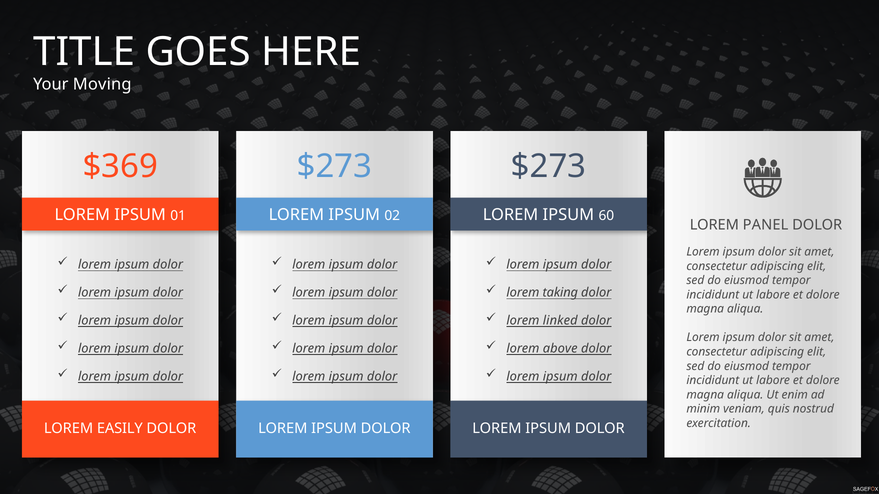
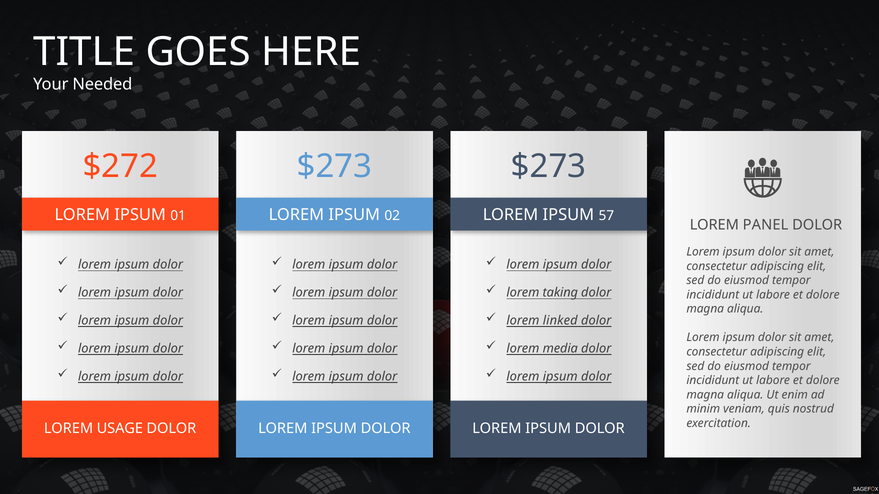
Moving: Moving -> Needed (102, 85)
$369: $369 -> $272 (120, 167)
60: 60 -> 57 (606, 216)
above: above -> media (560, 349)
EASILY: EASILY -> USAGE (120, 429)
